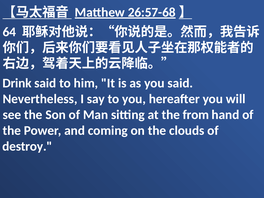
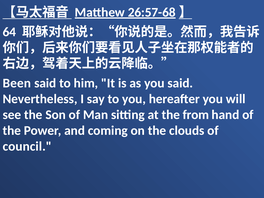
Drink: Drink -> Been (17, 83)
destroy: destroy -> council (27, 146)
